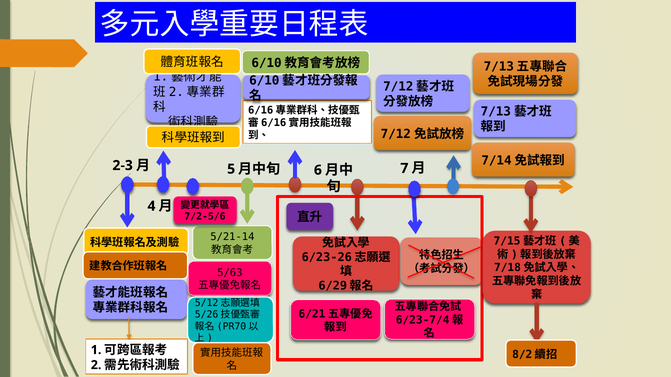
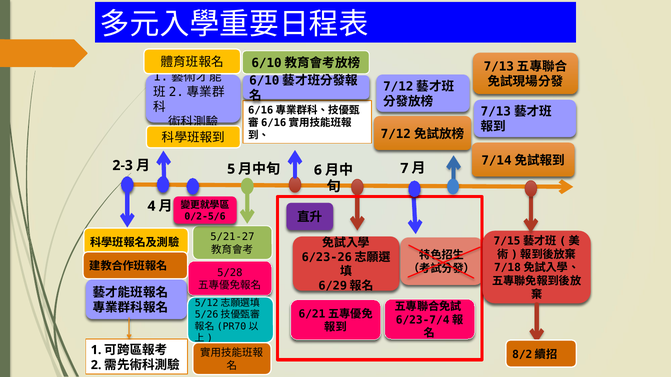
7/2-5/6: 7/2-5/6 -> 0/2-5/6 (205, 217)
5/21-14: 5/21-14 -> 5/21-27 (232, 237)
5/63: 5/63 -> 5/28 (230, 273)
